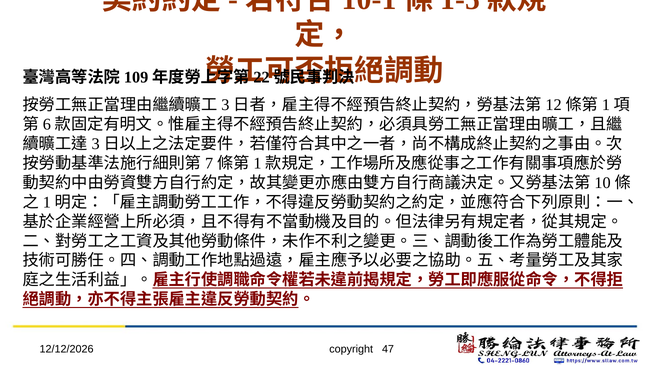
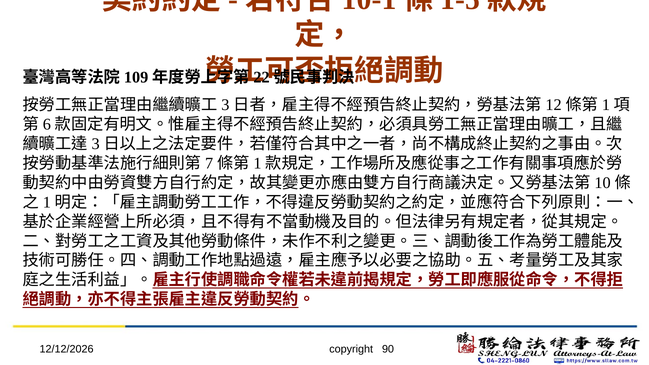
47: 47 -> 90 (388, 349)
